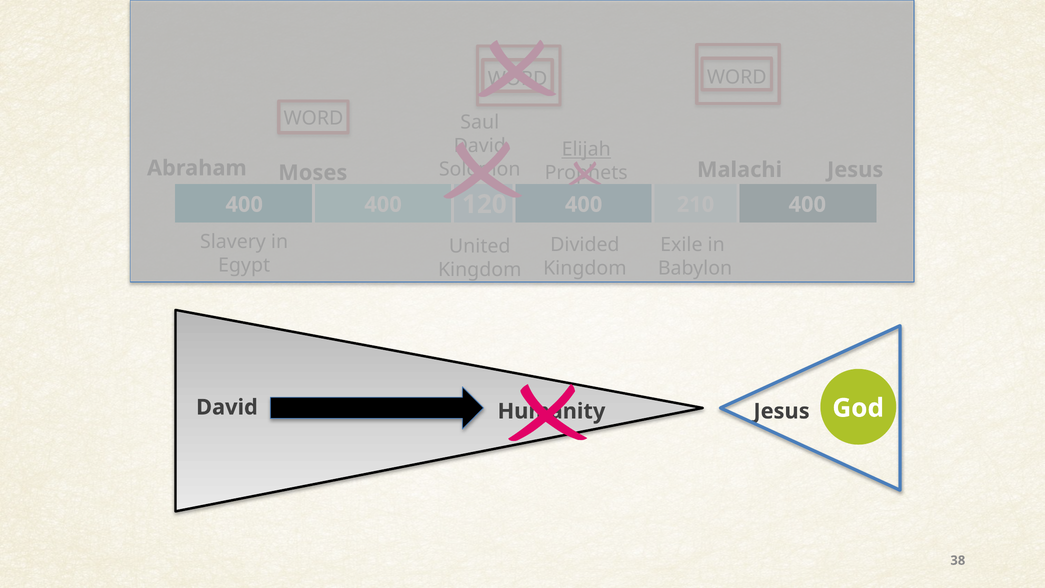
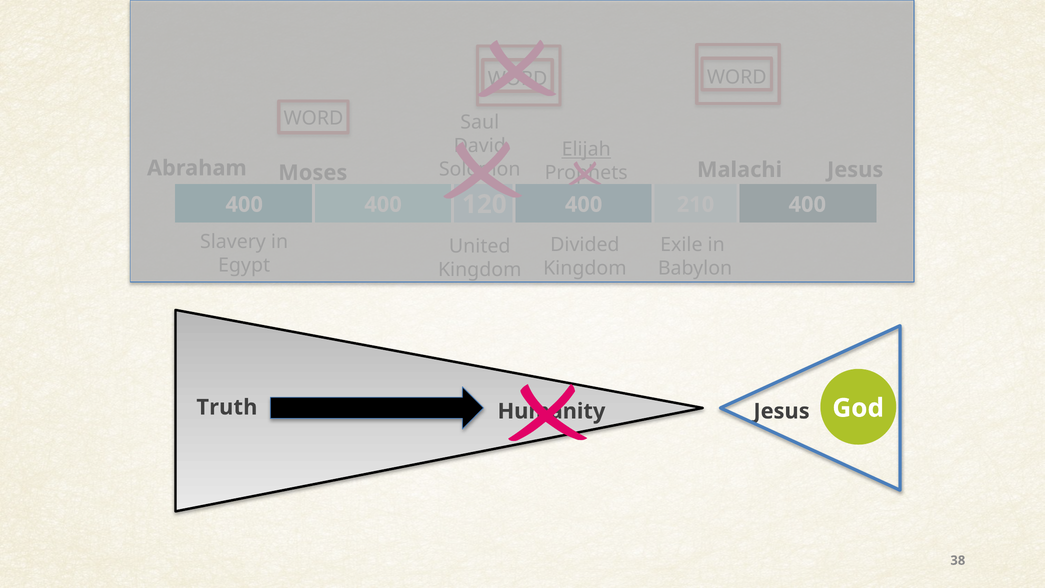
David: David -> Truth (227, 407)
